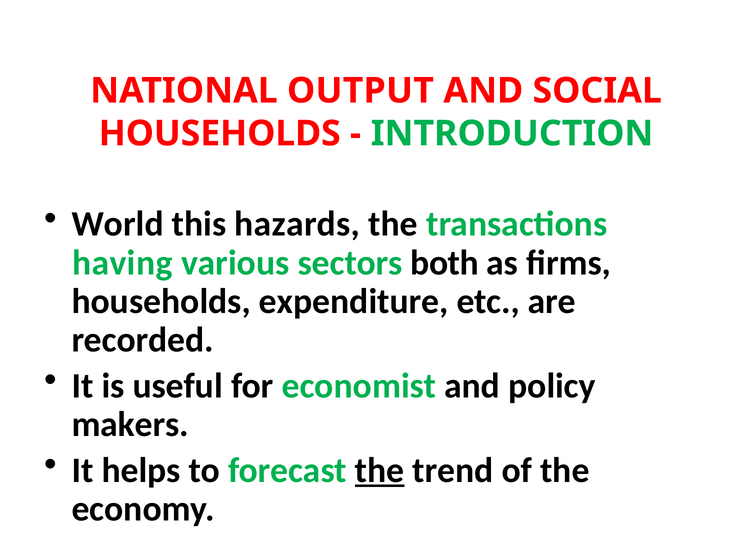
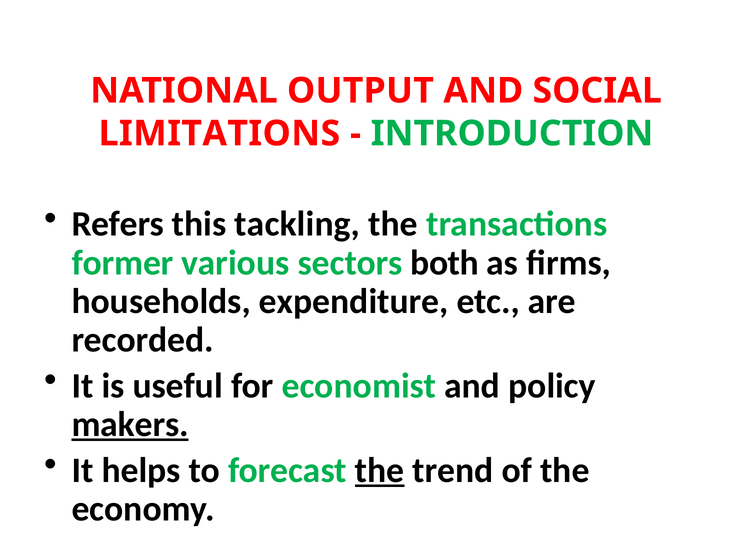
HOUSEHOLDS: HOUSEHOLDS -> LIMITATIONS (219, 133)
World: World -> Refers (118, 224)
hazards: hazards -> tackling (297, 224)
having: having -> former (123, 263)
makers underline: none -> present (130, 424)
